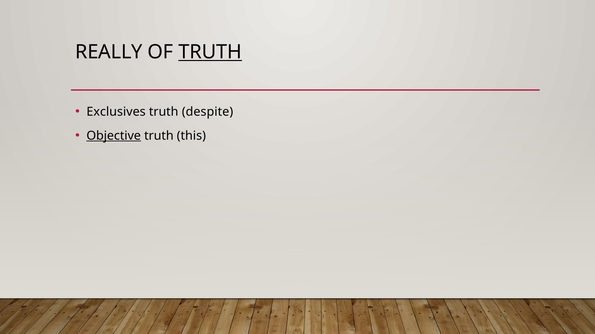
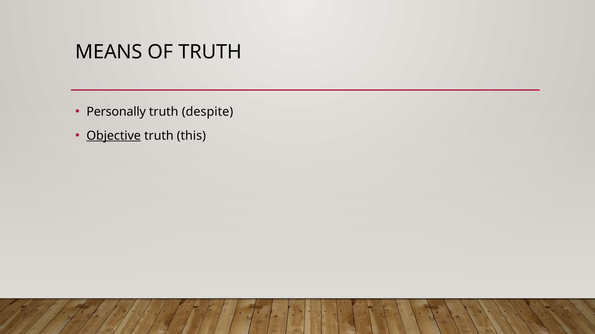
REALLY: REALLY -> MEANS (109, 52)
TRUTH underline: present -> none (210, 52)
Exclusives: Exclusives -> Personally (116, 112)
